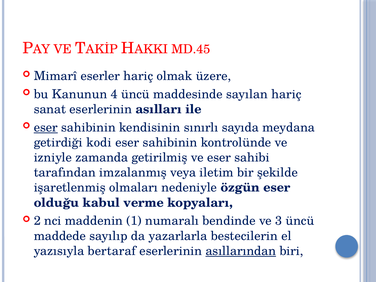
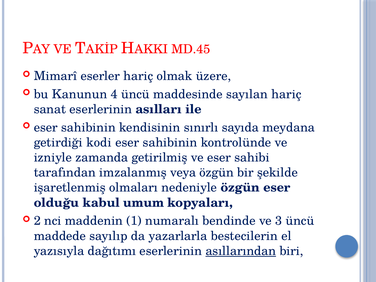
eser underline: present -> none (46, 127)
veya iletim: iletim -> özgün (217, 173)
verme: verme -> umum (144, 203)
bertaraf: bertaraf -> dağıtımı (112, 251)
